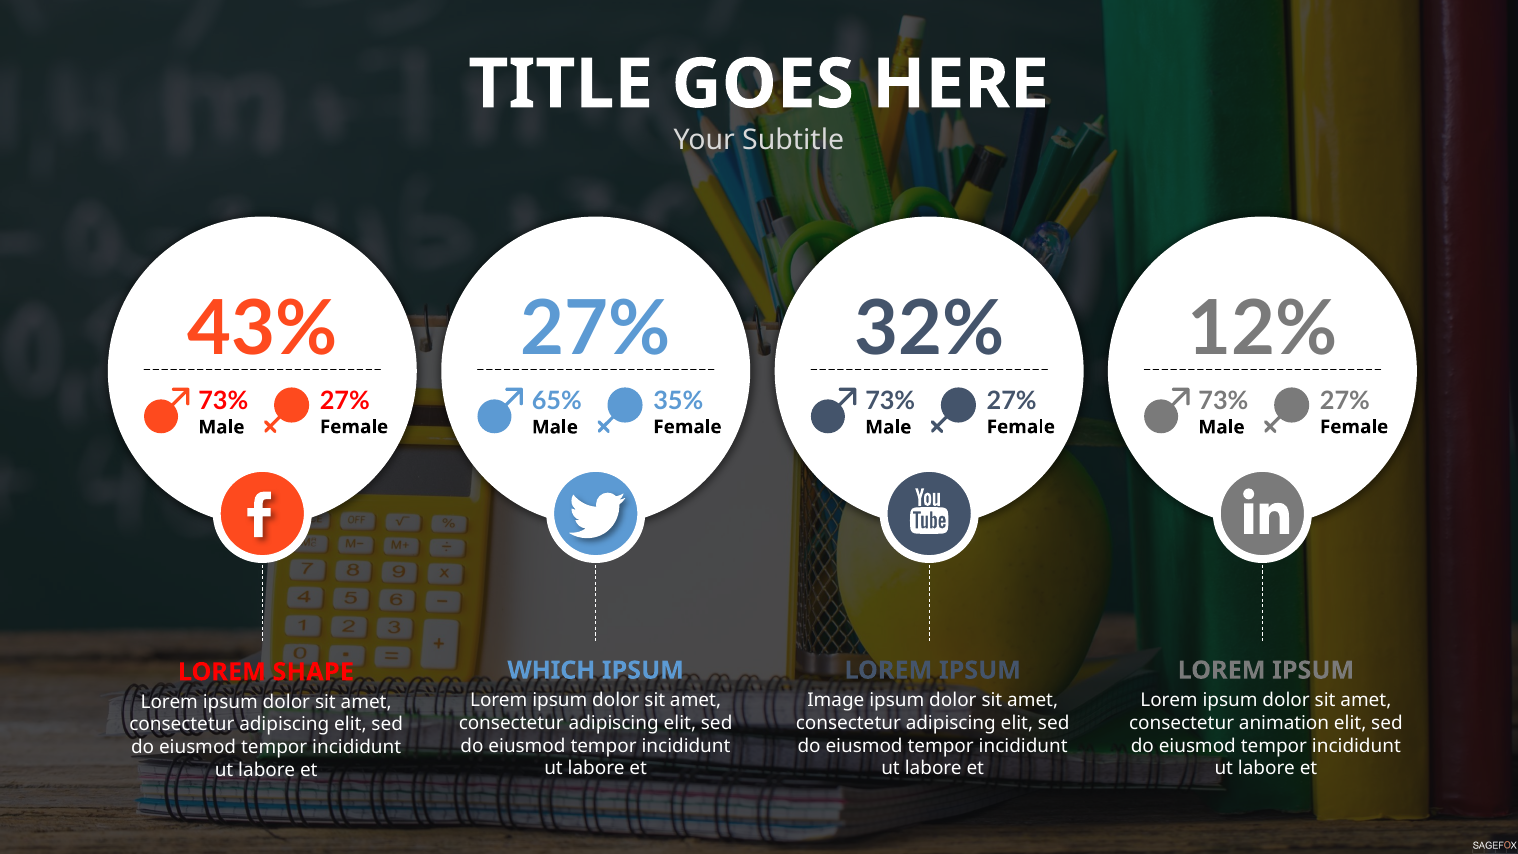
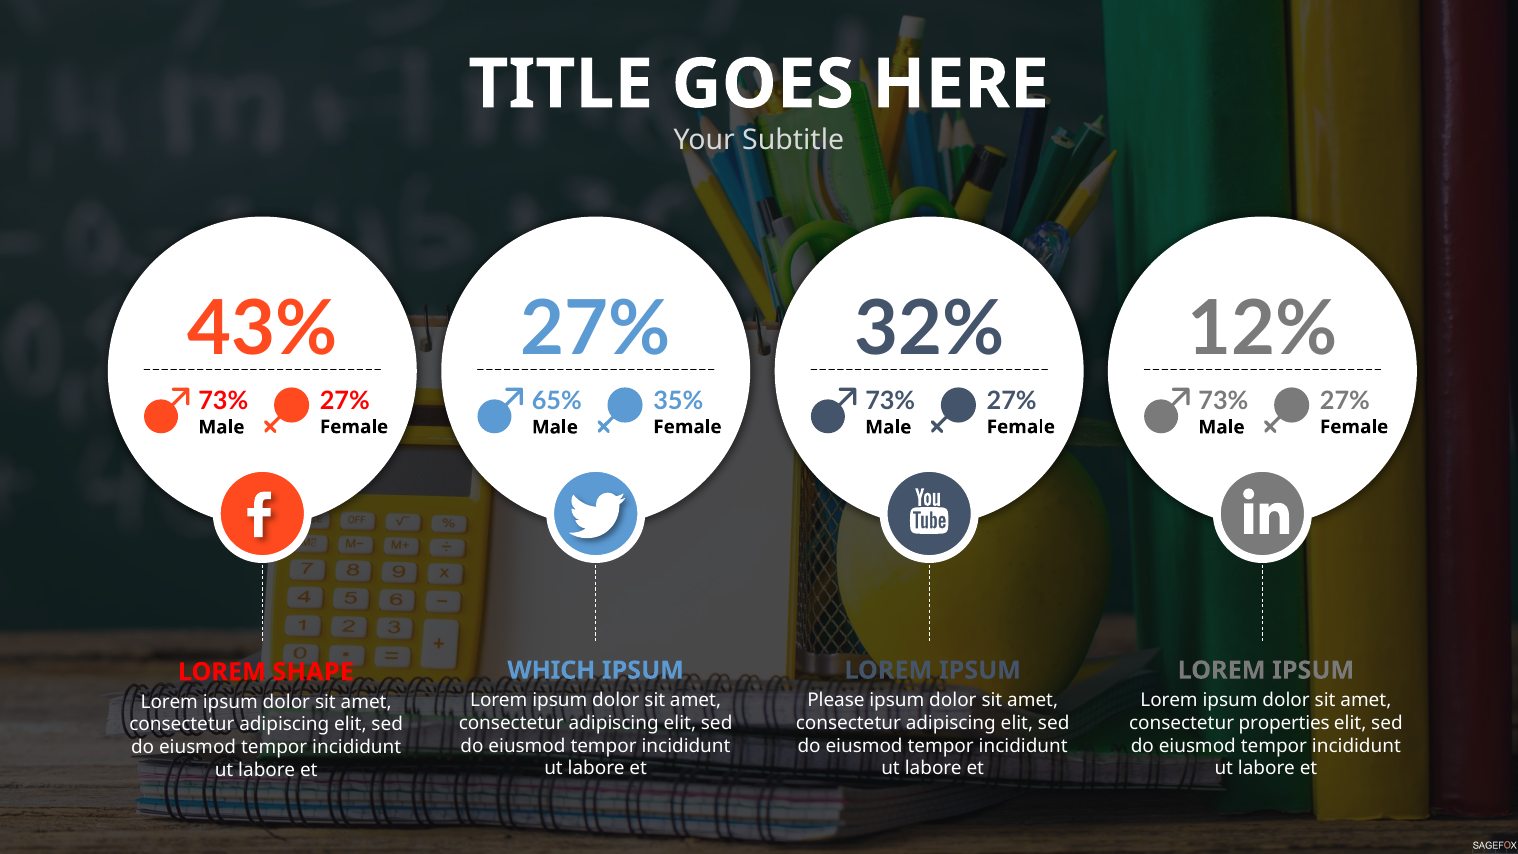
Image: Image -> Please (836, 700)
animation: animation -> properties (1284, 723)
